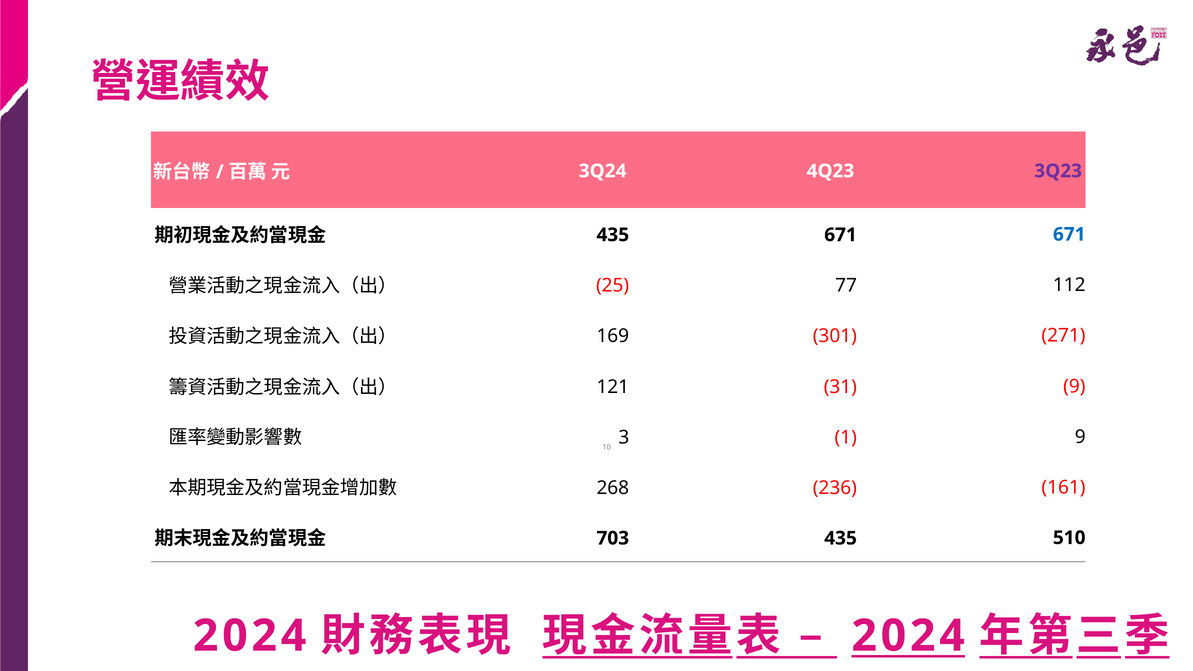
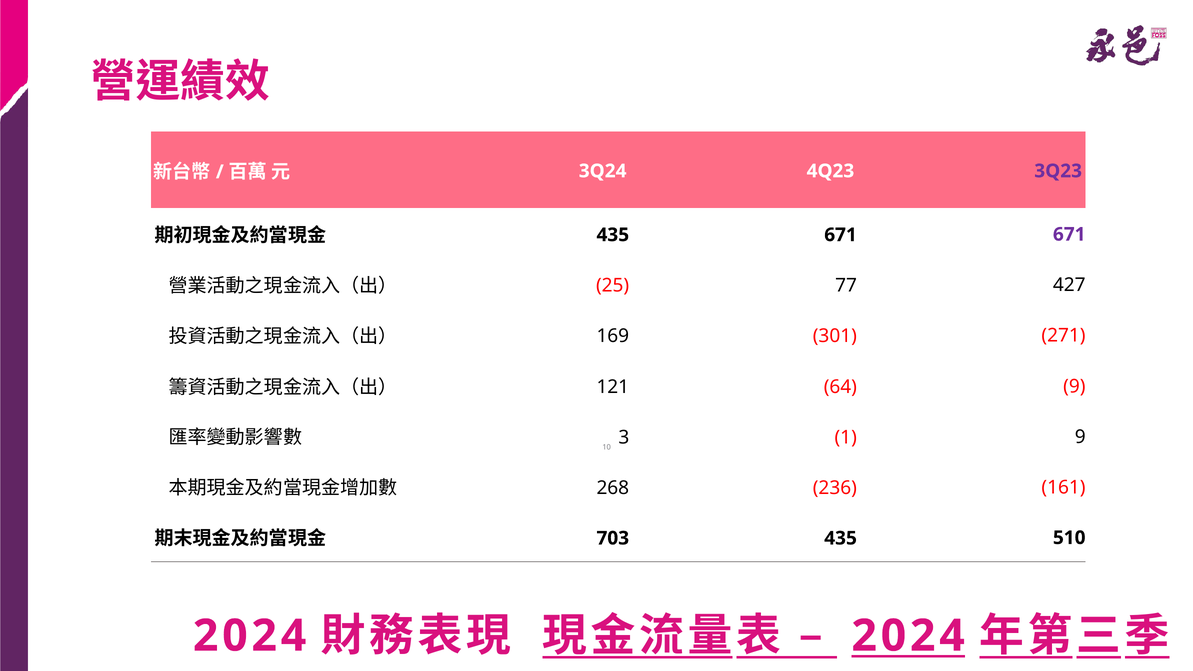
671 colour: blue -> purple (1069, 234)
112: 112 -> 427 (1069, 285)
31: 31 -> 64 (840, 387)
